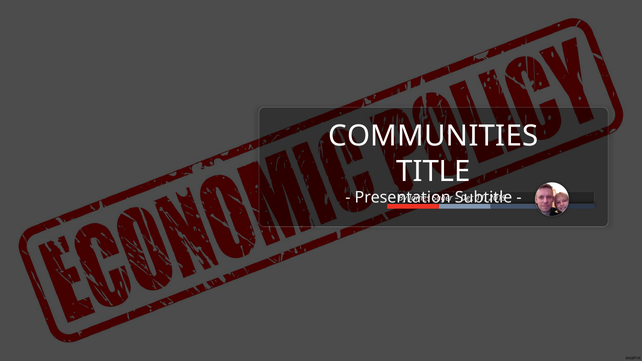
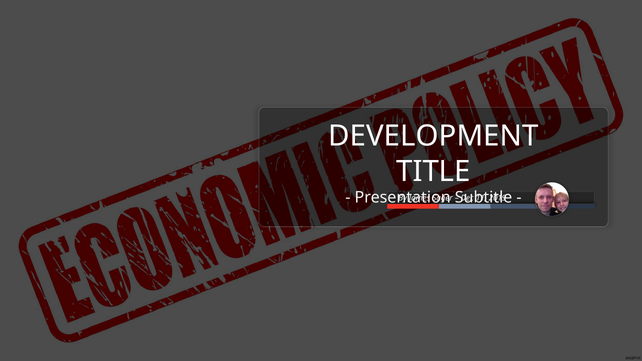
COMMUNITIES: COMMUNITIES -> DEVELOPMENT (433, 136)
